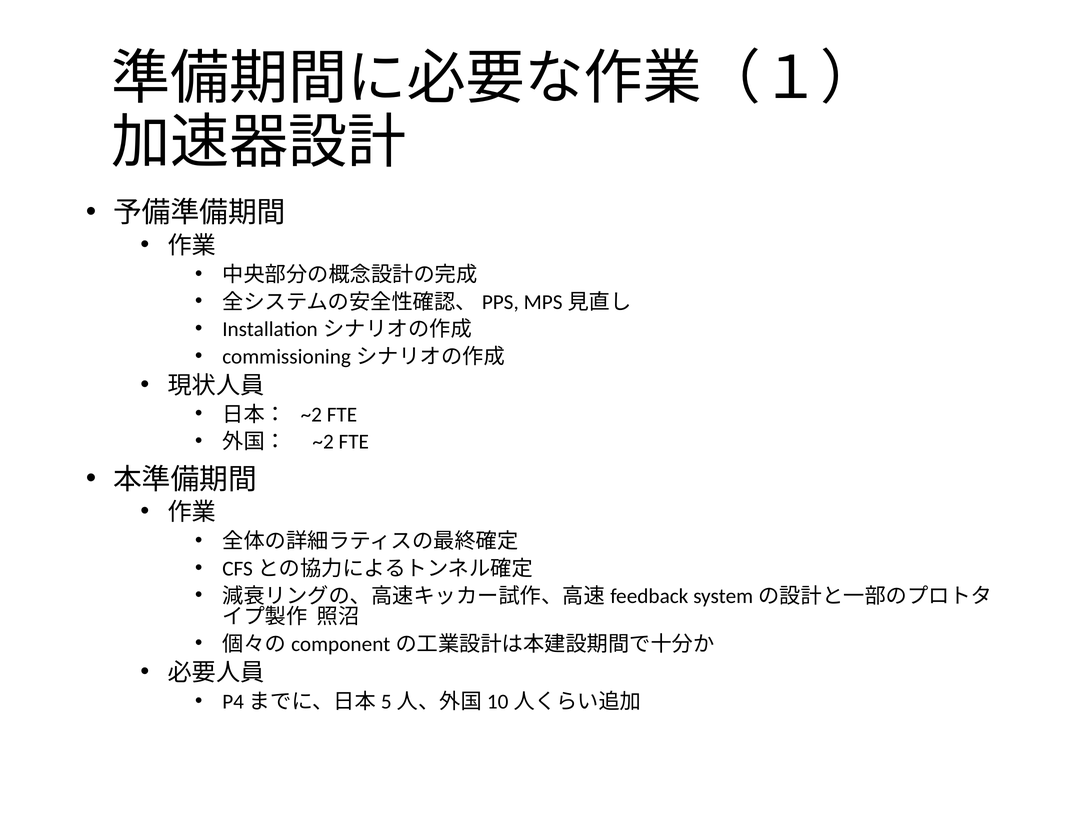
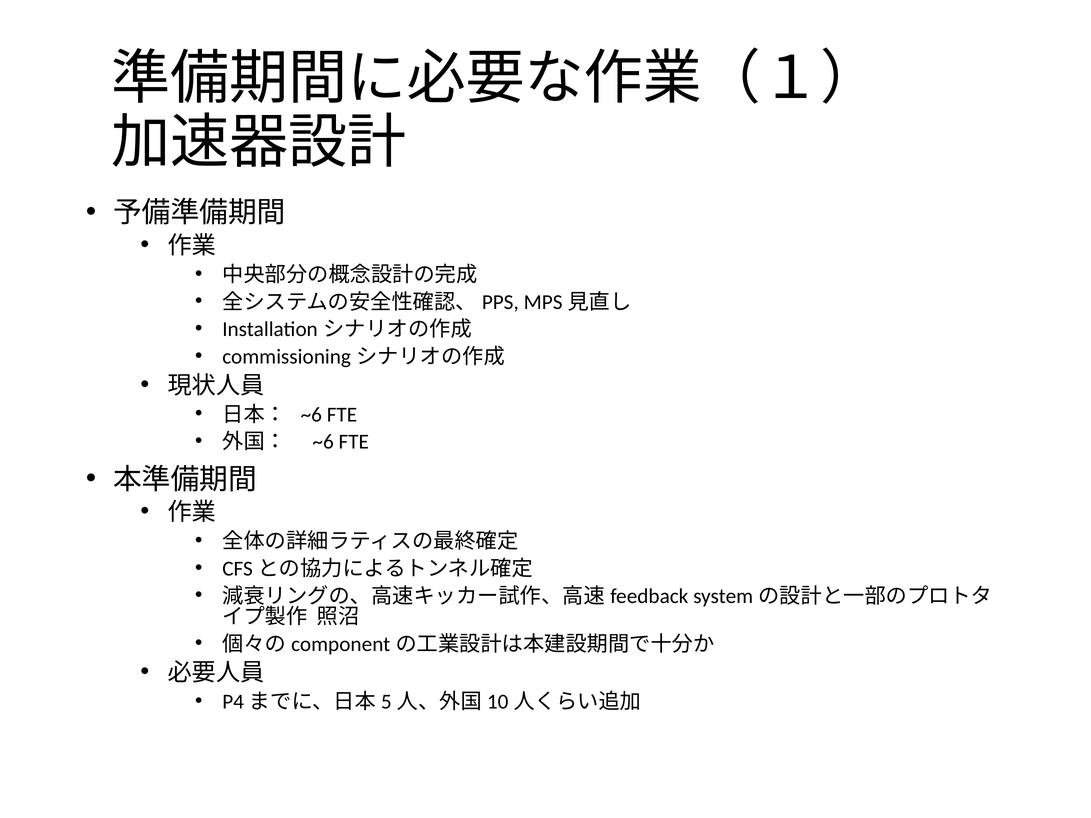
~2: ~2 -> ~6 (311, 415)
~2: ~2 -> ~6 (323, 442)
